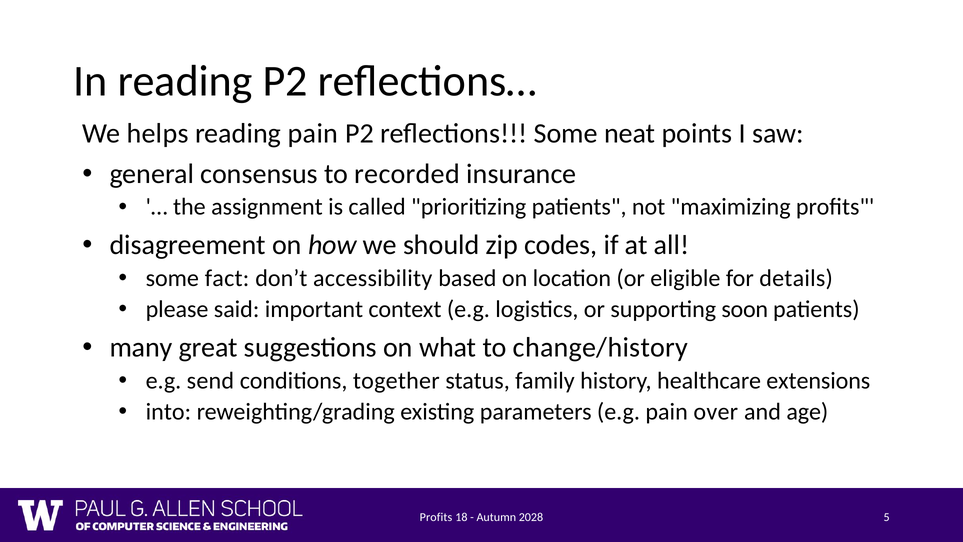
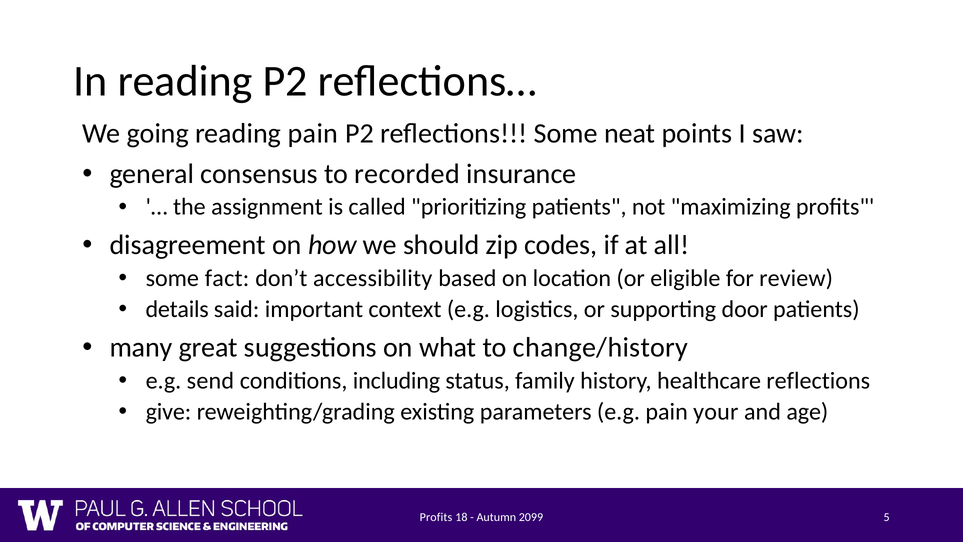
helps: helps -> going (158, 133)
details: details -> review (796, 278)
please: please -> details (177, 309)
soon: soon -> door (745, 309)
together: together -> including (396, 381)
healthcare extensions: extensions -> reflections (818, 381)
into: into -> give (168, 412)
over: over -> your (716, 412)
2028: 2028 -> 2099 (531, 517)
